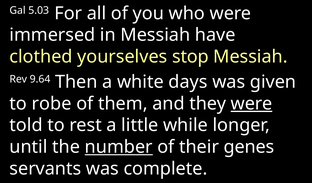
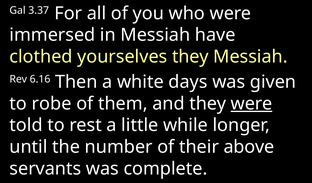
5.03: 5.03 -> 3.37 (39, 10)
yourselves stop: stop -> they (190, 57)
9.64: 9.64 -> 6.16 (40, 79)
number underline: present -> none (119, 147)
genes: genes -> above (249, 147)
